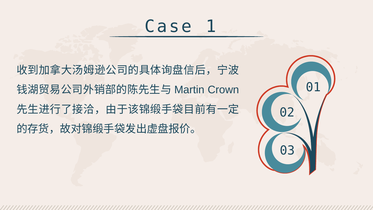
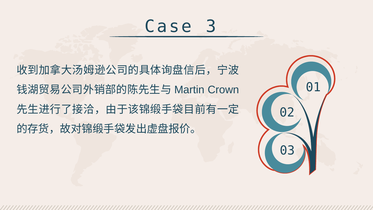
1: 1 -> 3 (211, 26)
